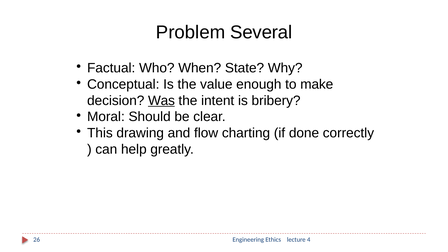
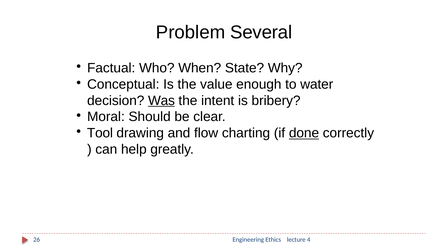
make: make -> water (317, 84)
This: This -> Tool (100, 133)
done underline: none -> present (304, 133)
